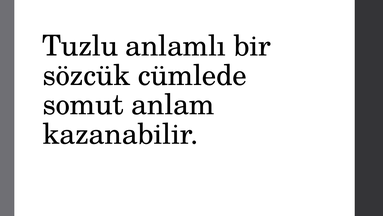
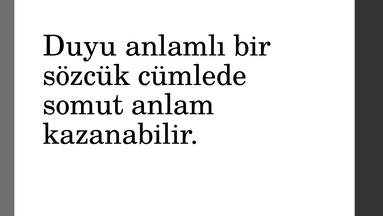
Tuzlu: Tuzlu -> Duyu (80, 46)
